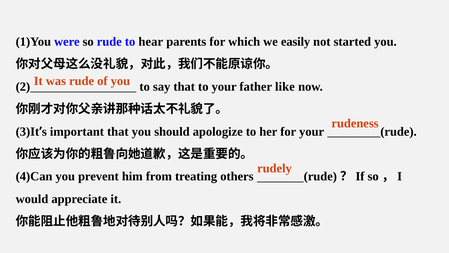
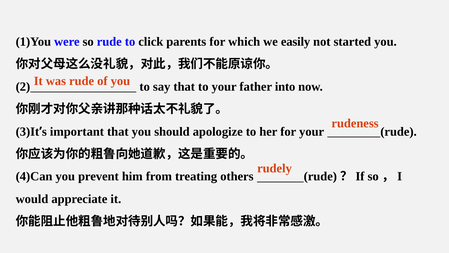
hear: hear -> click (151, 42)
like: like -> into (285, 86)
